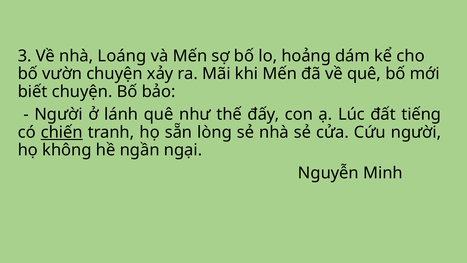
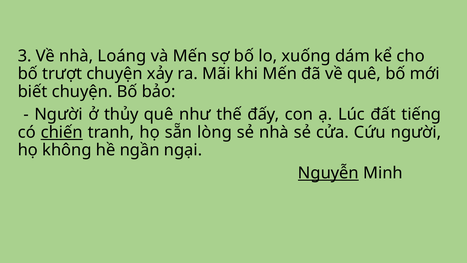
hoảng: hoảng -> xuống (306, 56)
vườn: vườn -> trượt (62, 74)
lánh: lánh -> thủy (121, 114)
Nguyễn underline: none -> present (328, 173)
